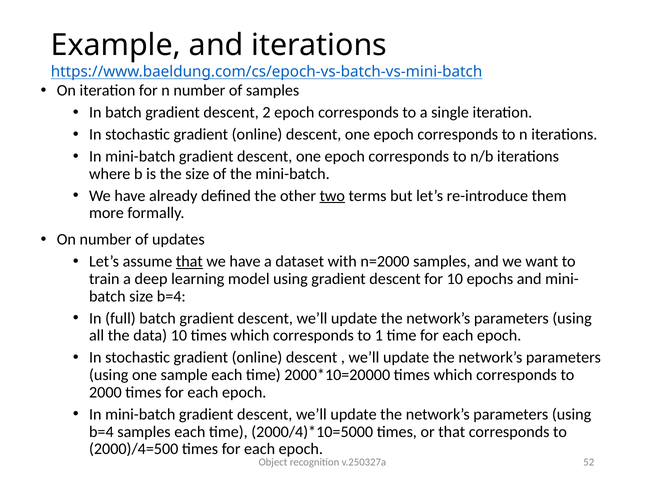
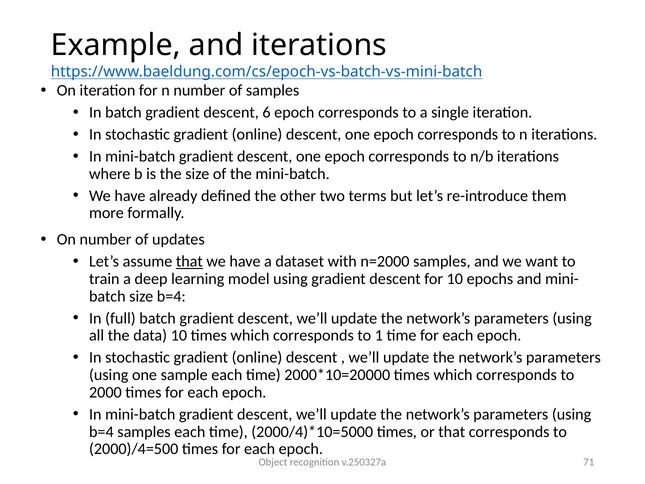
2: 2 -> 6 (266, 113)
two underline: present -> none (332, 196)
52: 52 -> 71 (589, 462)
